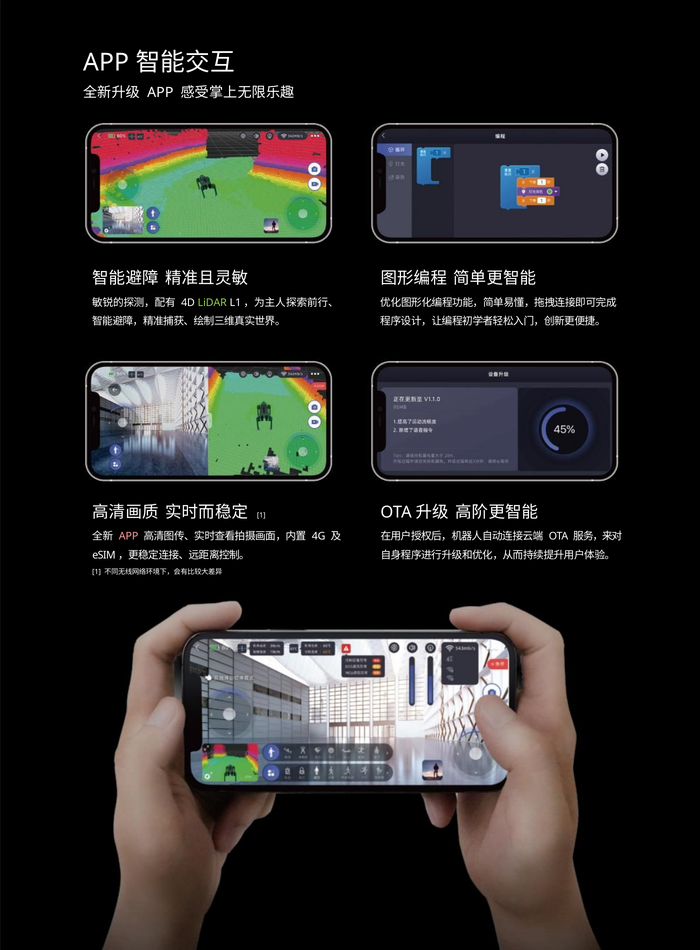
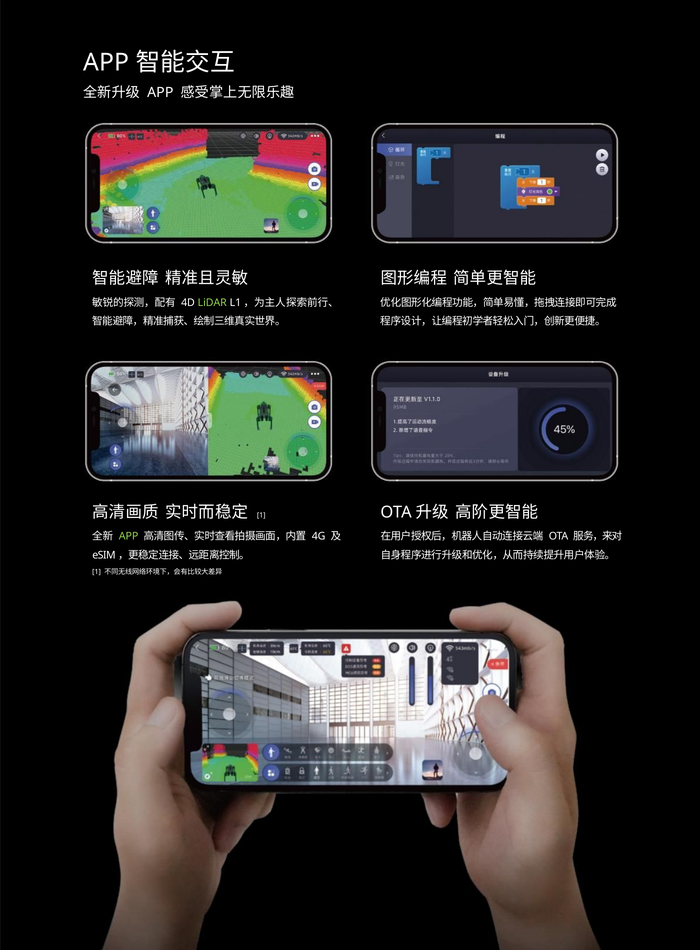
APP colour: pink -> light green (129, 536)
